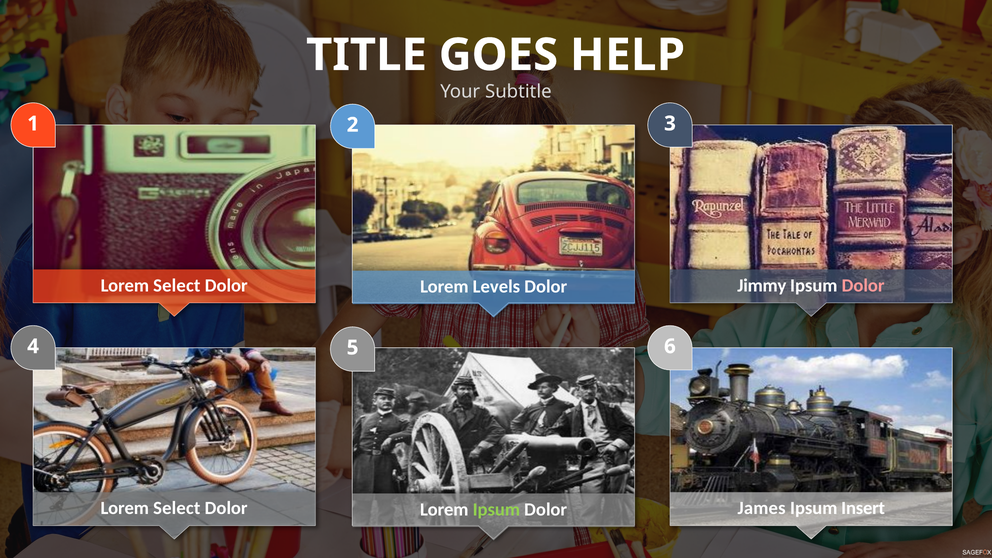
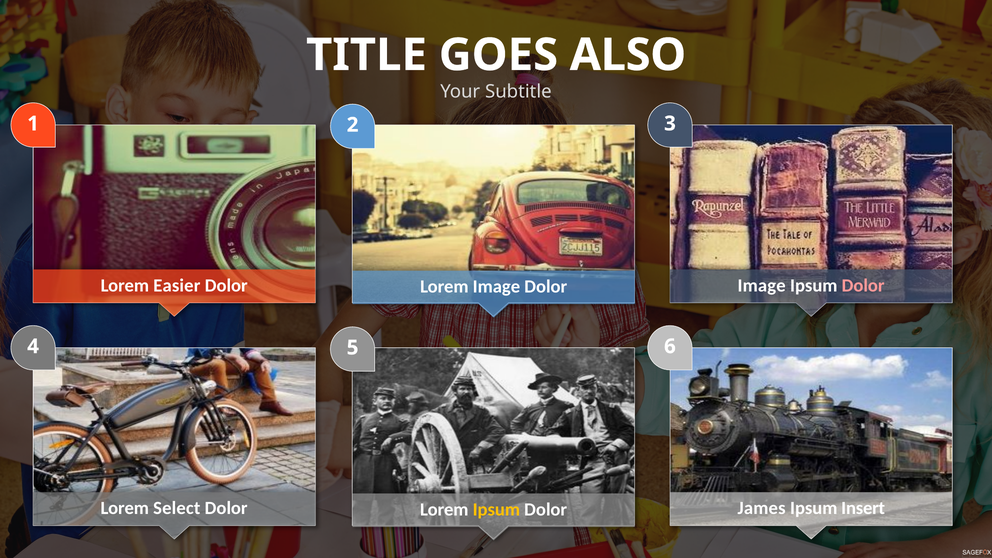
HELP: HELP -> ALSO (628, 55)
Select: Select -> Easier (177, 285)
Jimmy: Jimmy -> Image (762, 285)
Lorem Levels: Levels -> Image (496, 287)
Ipsum colour: light green -> yellow (496, 510)
